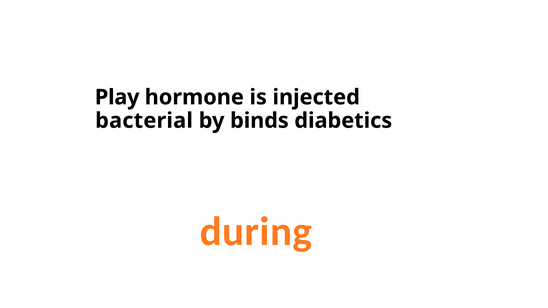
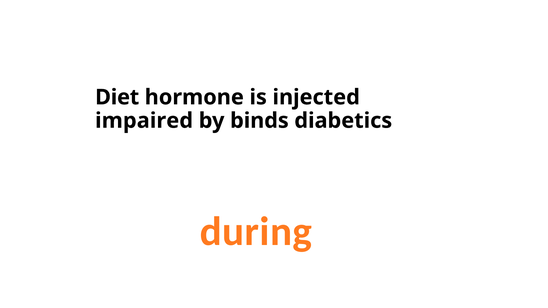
Play: Play -> Diet (117, 97)
bacterial: bacterial -> impaired (144, 121)
